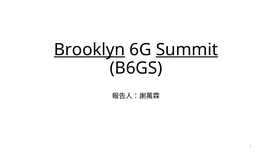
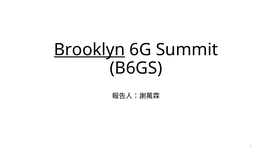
Summit underline: present -> none (187, 50)
